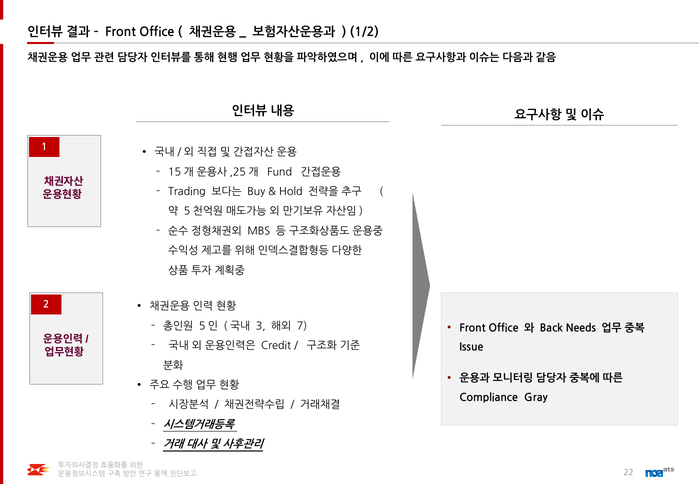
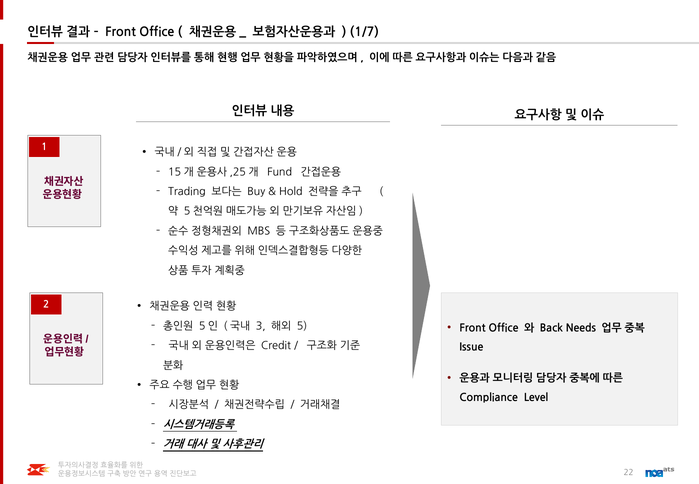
1/2: 1/2 -> 1/7 (364, 32)
7: 7 -> 5 (302, 326)
Gray: Gray -> Level (536, 398)
